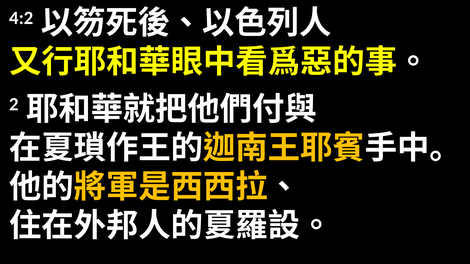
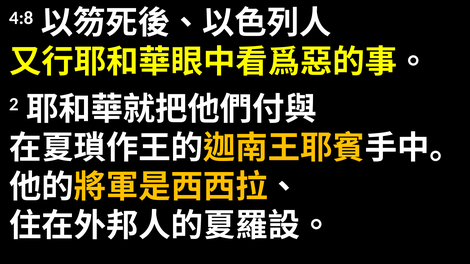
4:2: 4:2 -> 4:8 (21, 18)
